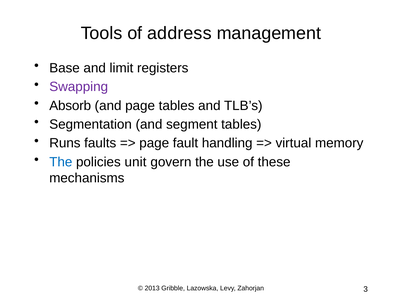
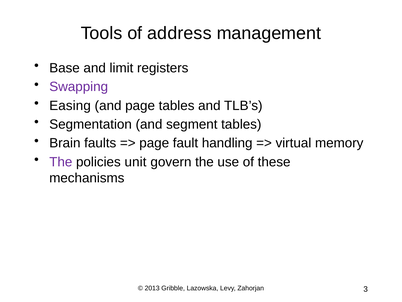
Absorb: Absorb -> Easing (70, 105)
Runs: Runs -> Brain (65, 143)
The colour: blue -> purple (61, 162)
